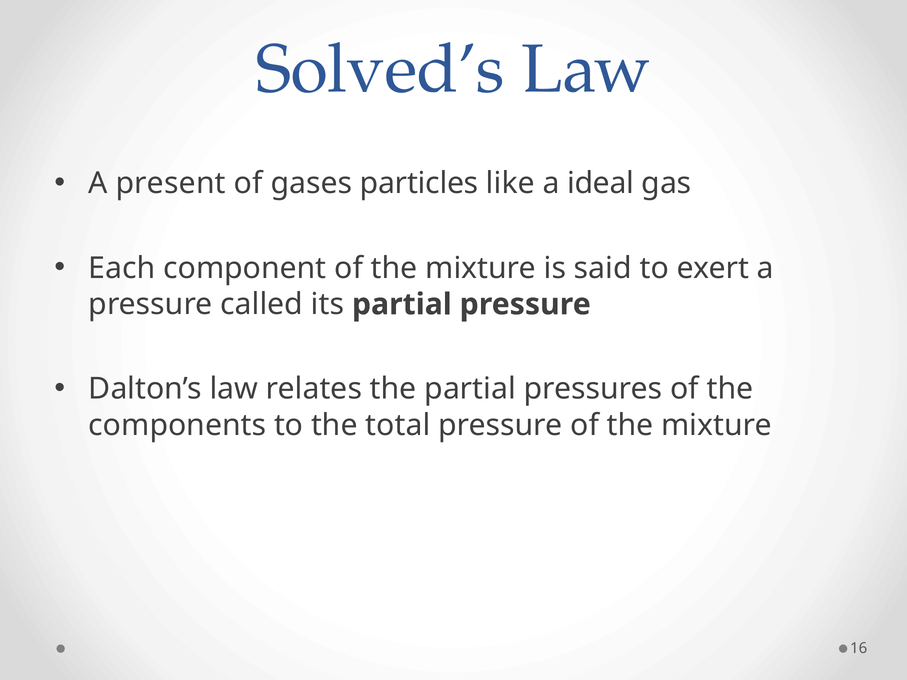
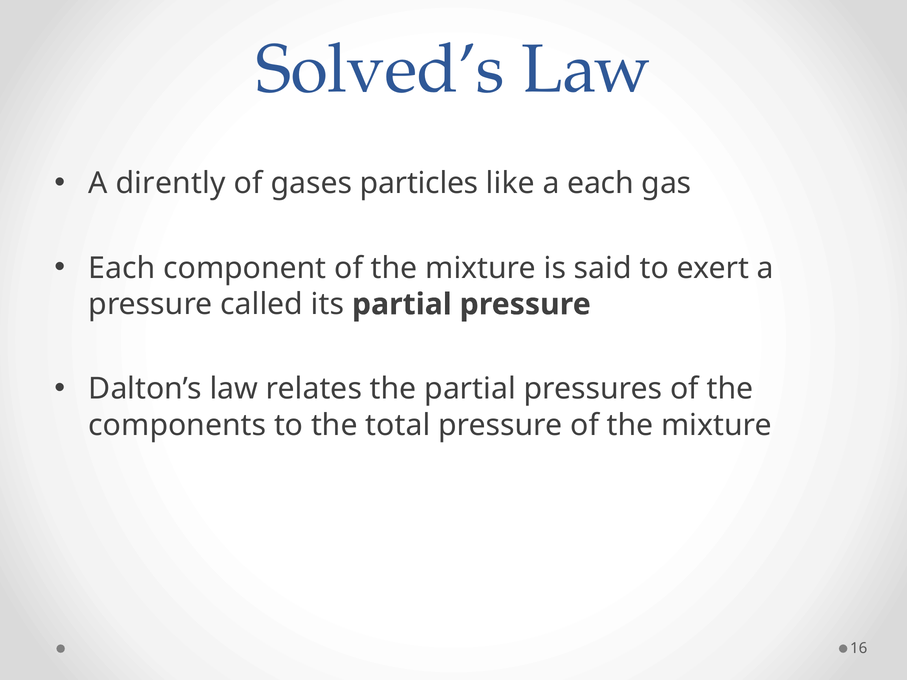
present: present -> dirently (171, 184)
a ideal: ideal -> each (601, 184)
